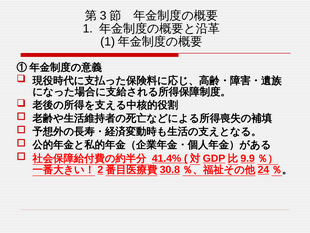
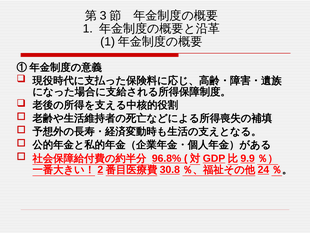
41.4%: 41.4% -> 96.8% (167, 158)
